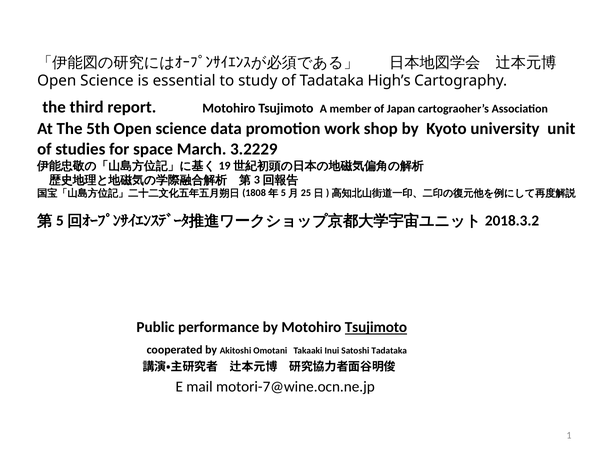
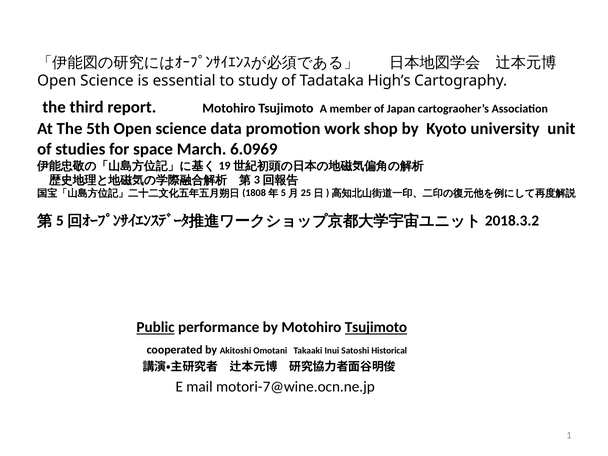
3.2229: 3.2229 -> 6.0969 (254, 149)
Public underline: none -> present (156, 327)
Satoshi Tadataka: Tadataka -> Historical (389, 351)
